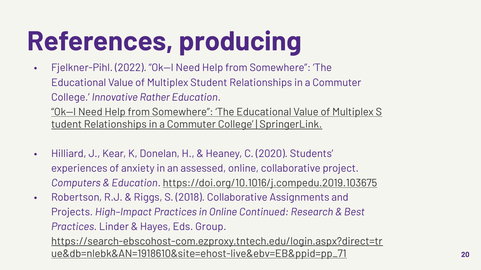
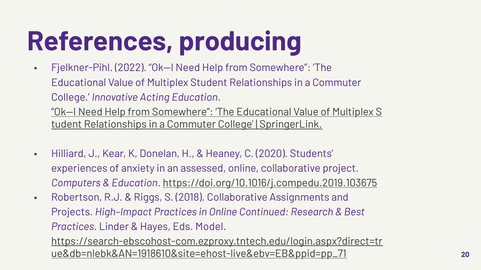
Rather: Rather -> Acting (155, 97)
Group: Group -> Model (211, 227)
